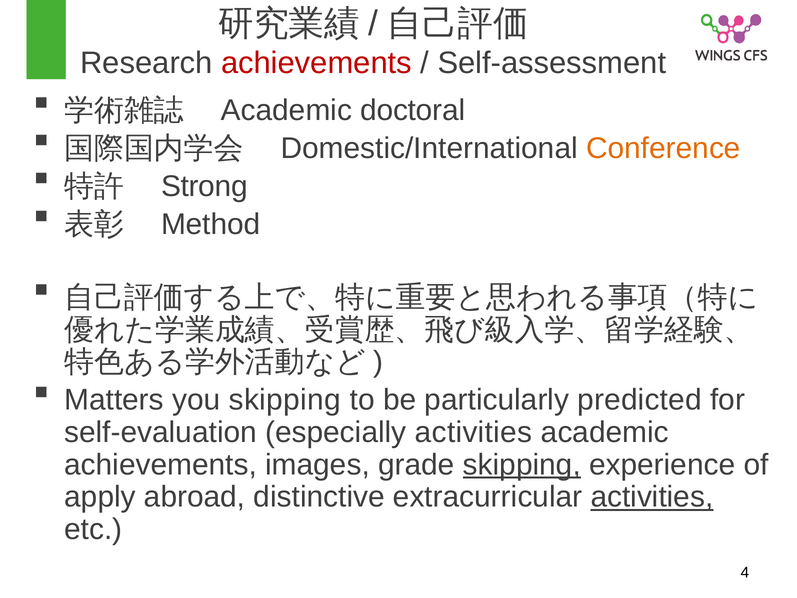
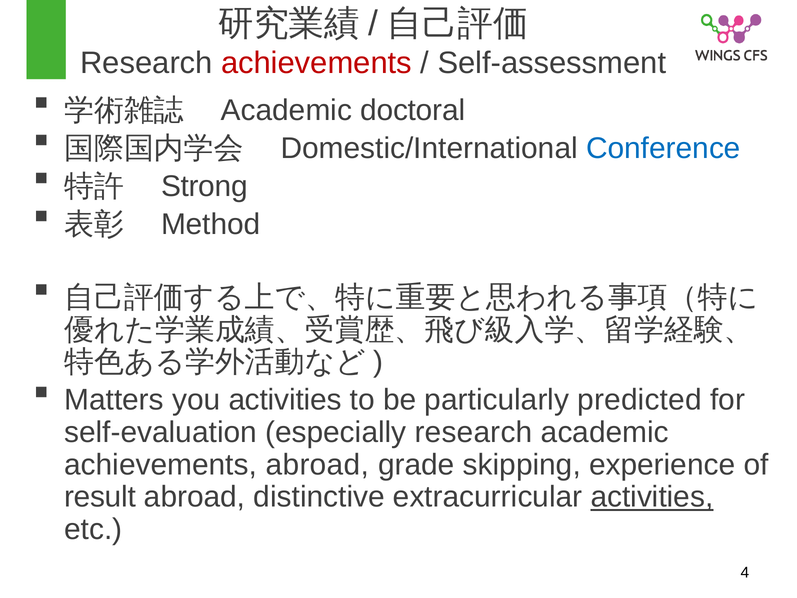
Conference colour: orange -> blue (663, 148)
you skipping: skipping -> activities (285, 400)
especially activities: activities -> research (474, 432)
achievements images: images -> abroad (317, 464)
skipping underline: present -> none (522, 464)
apply: apply -> result (100, 497)
